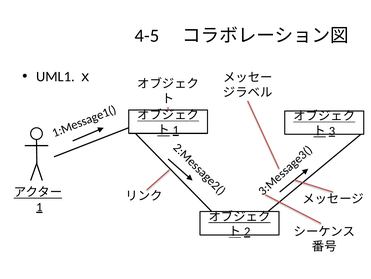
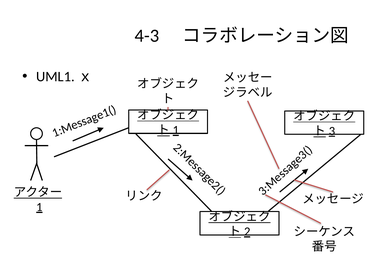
4-5: 4-5 -> 4-3 (147, 36)
